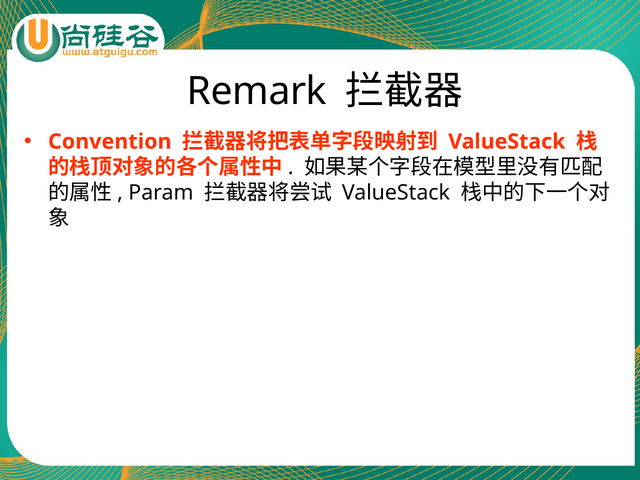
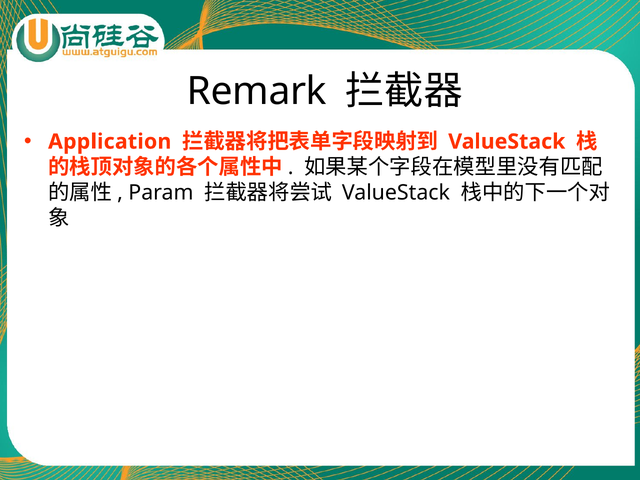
Convention: Convention -> Application (110, 142)
